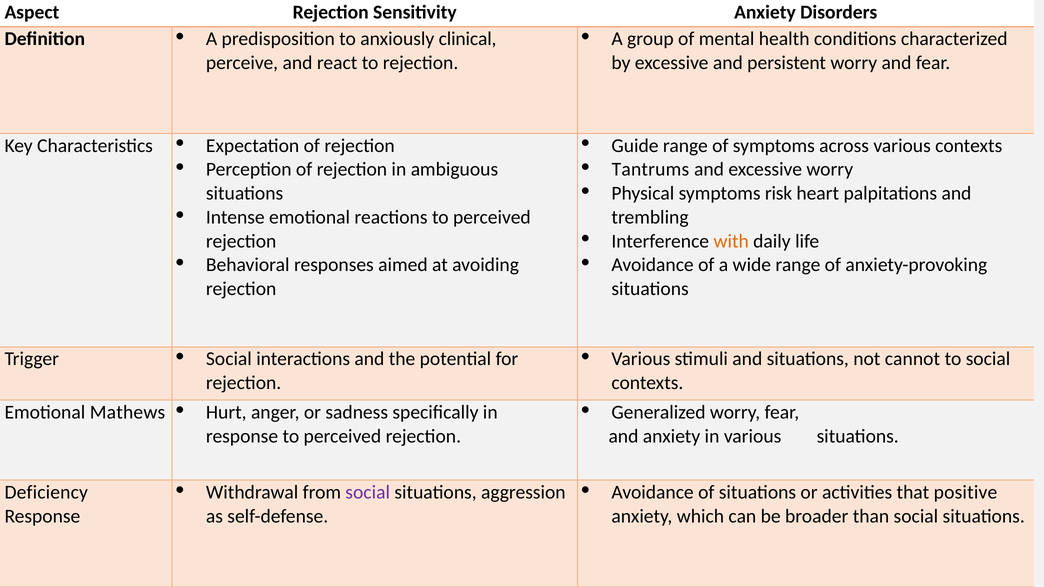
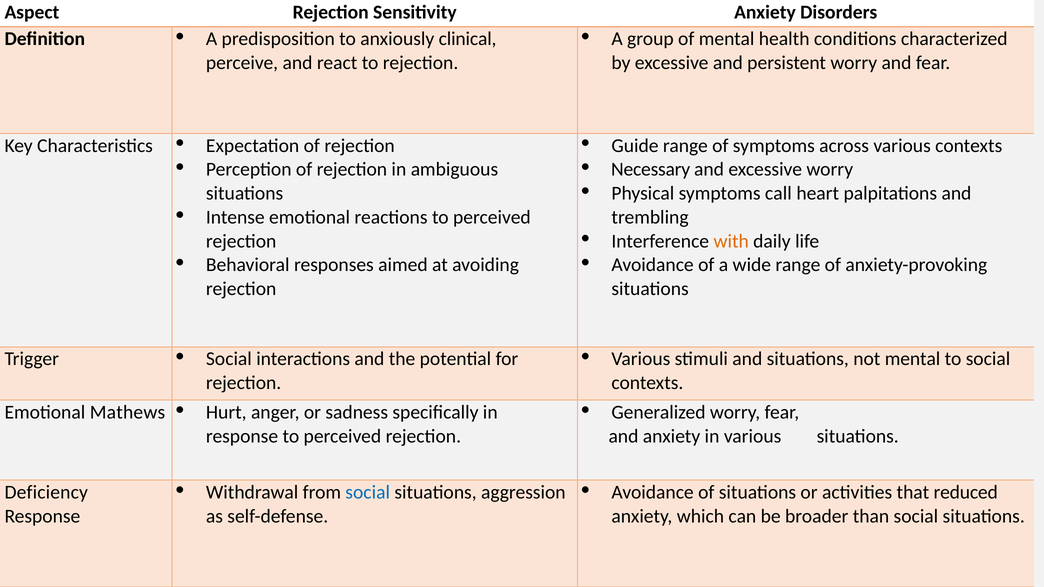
Tantrums: Tantrums -> Necessary (651, 169)
risk: risk -> call (778, 193)
not cannot: cannot -> mental (913, 359)
social colour: purple -> blue (368, 493)
positive: positive -> reduced (966, 493)
